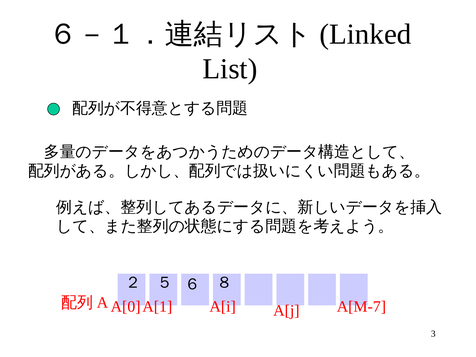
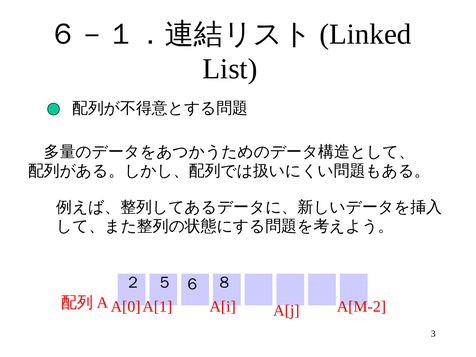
A[M-7: A[M-7 -> A[M-2 (361, 306)
